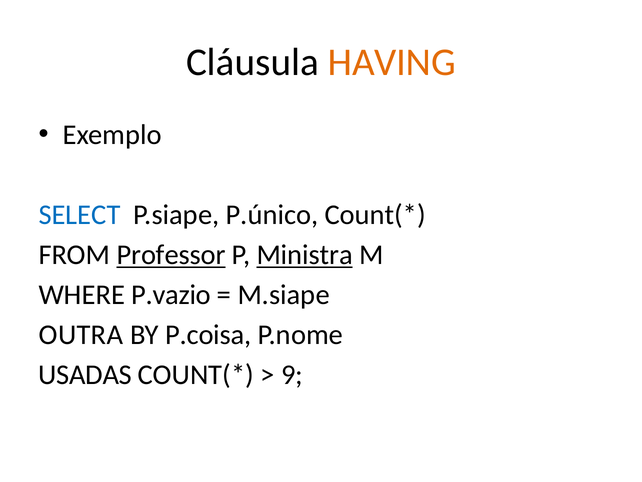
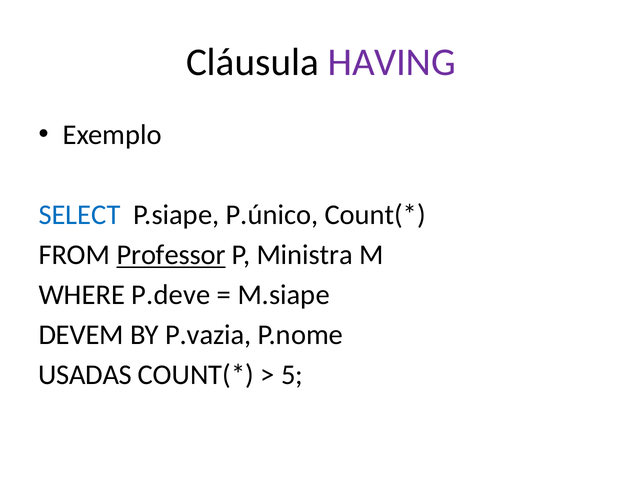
HAVING colour: orange -> purple (392, 62)
Ministra underline: present -> none (305, 255)
P.vazio: P.vazio -> P.deve (171, 295)
OUTRA: OUTRA -> DEVEM (81, 334)
P.coisa: P.coisa -> P.vazia (208, 334)
9: 9 -> 5 (292, 374)
